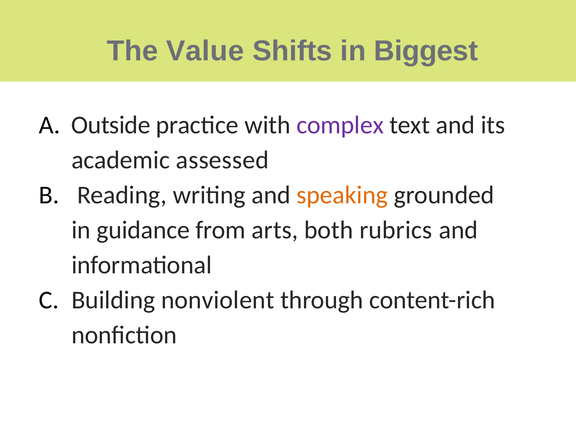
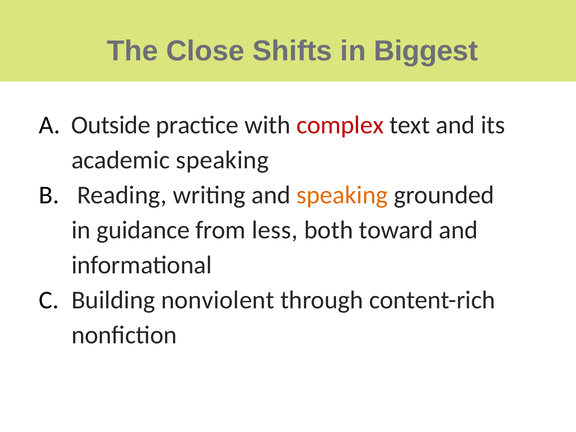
Value: Value -> Close (205, 51)
complex colour: purple -> red (340, 125)
academic assessed: assessed -> speaking (222, 160)
arts: arts -> less (275, 230)
rubrics: rubrics -> toward (396, 230)
